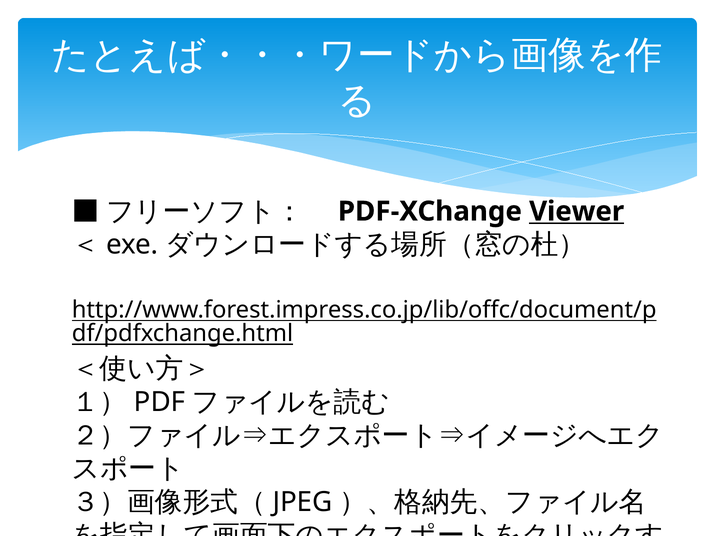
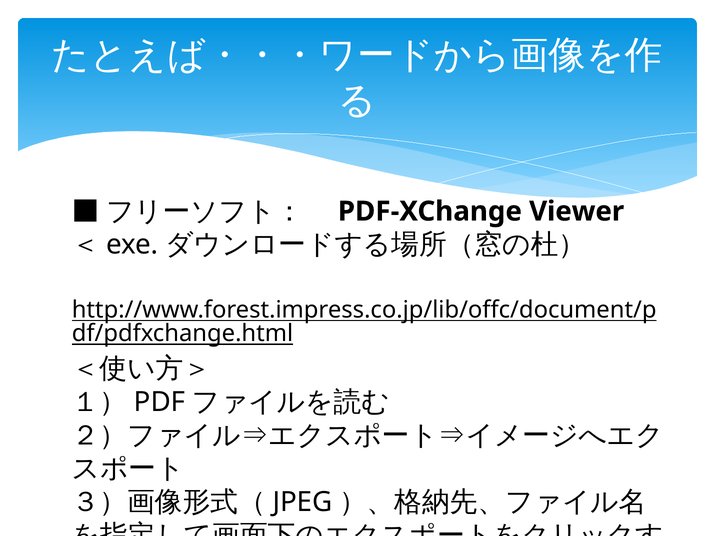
Viewer underline: present -> none (577, 211)
